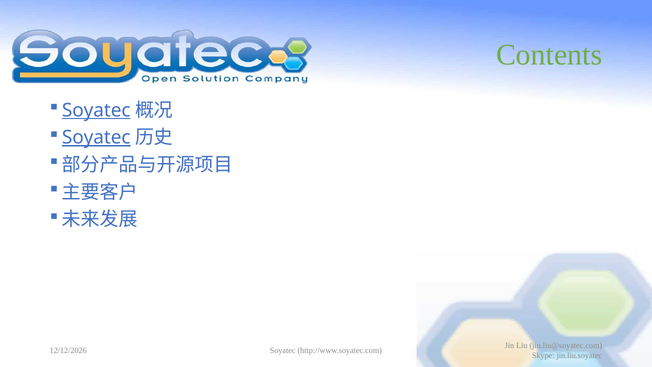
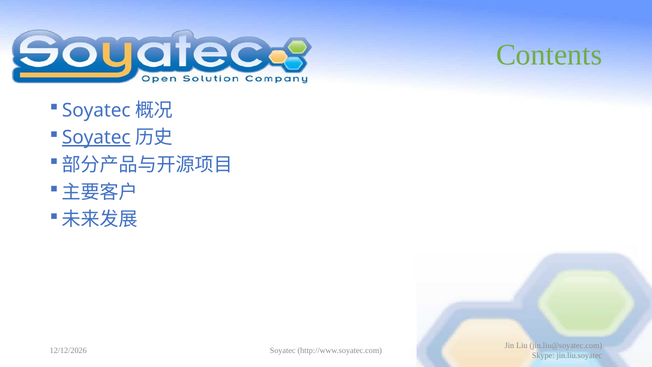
Soyatec underline: present -> none (96, 110)
